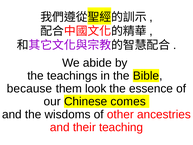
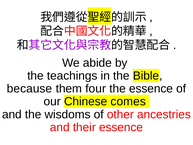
look: look -> four (96, 88)
their teaching: teaching -> essence (121, 127)
